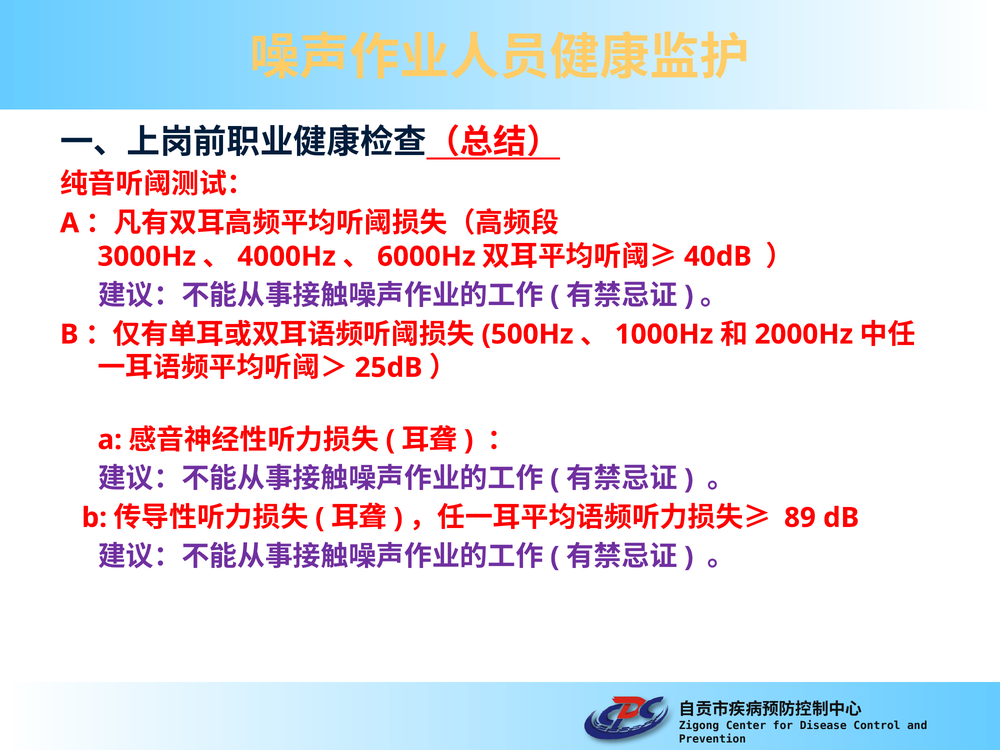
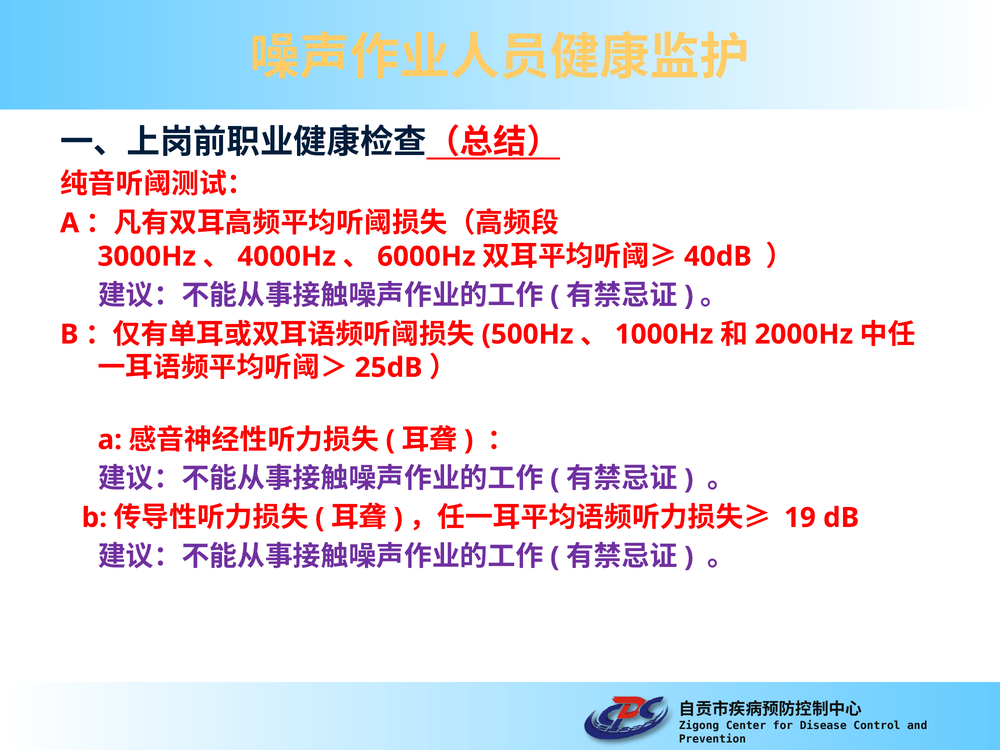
89: 89 -> 19 (800, 518)
